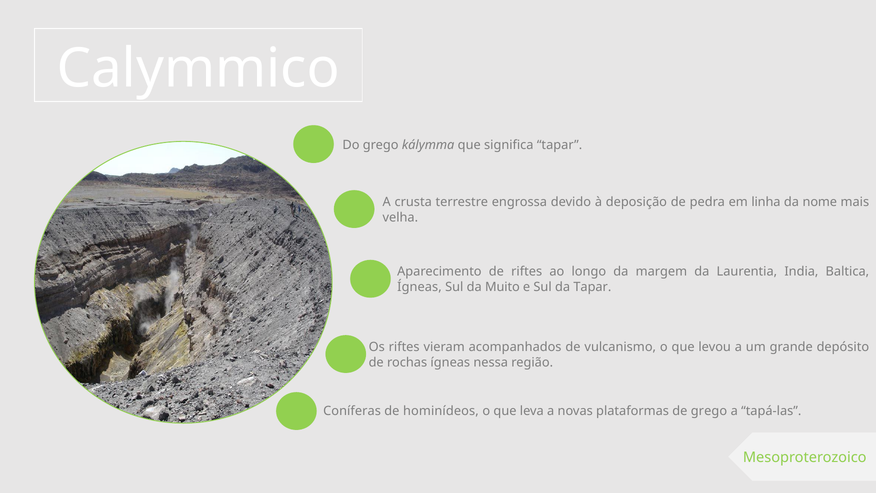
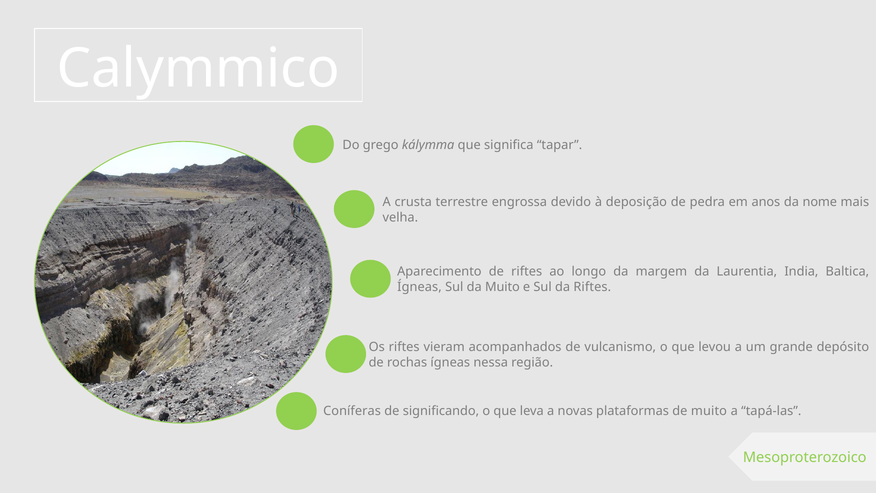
linha: linha -> anos (766, 202)
da Tapar: Tapar -> Riftes (592, 287)
hominídeos: hominídeos -> significando (441, 411)
de grego: grego -> muito (709, 411)
